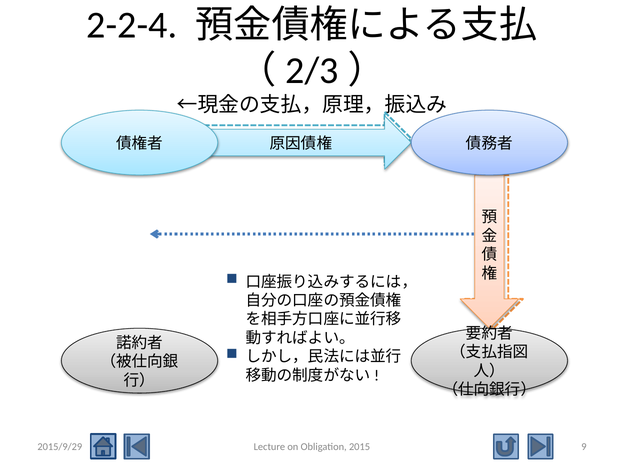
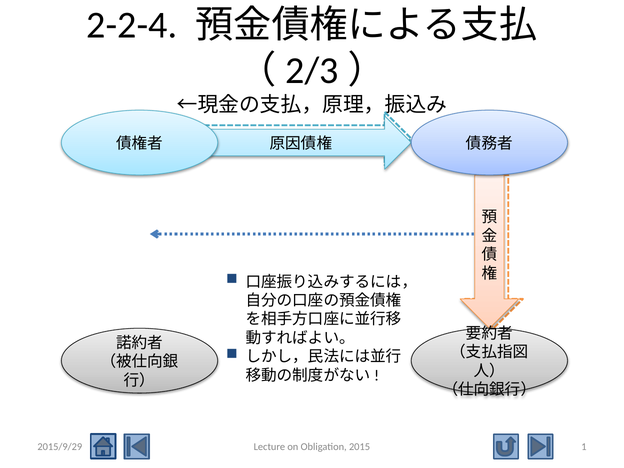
9: 9 -> 1 (584, 447)
